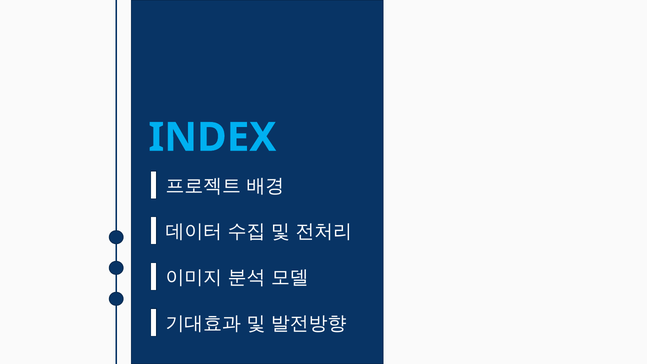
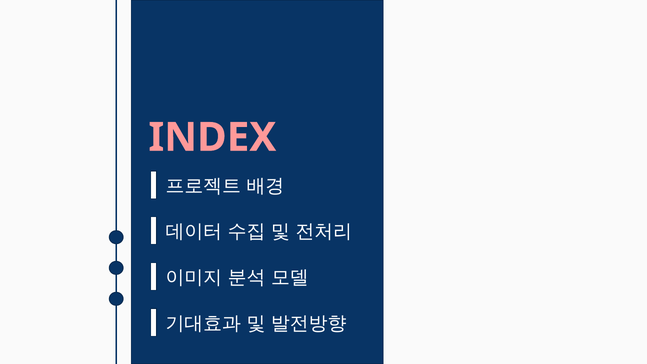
INDEX colour: light blue -> pink (212, 137)
